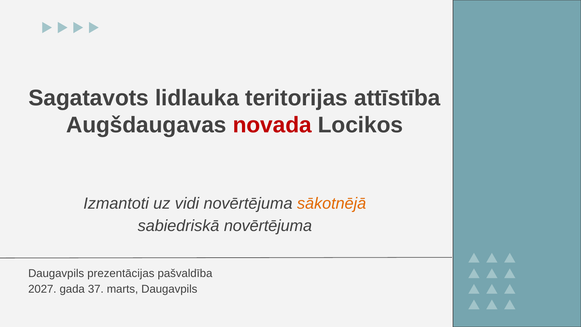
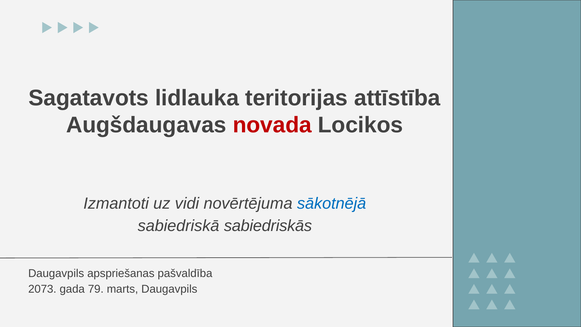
sākotnējā colour: orange -> blue (332, 203)
sabiedriskā novērtējuma: novērtējuma -> sabiedriskās (268, 226)
prezentācijas: prezentācijas -> apspriešanas (121, 273)
2027: 2027 -> 2073 (42, 289)
37: 37 -> 79 (96, 289)
